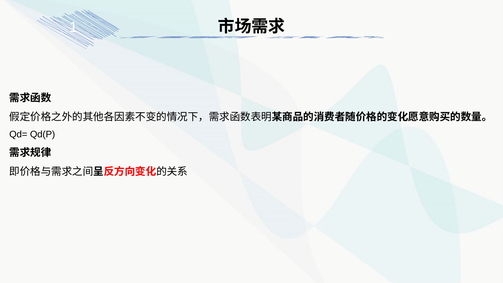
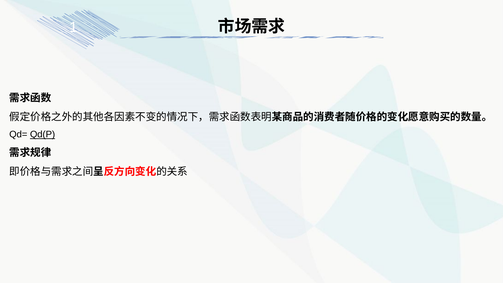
Qd(P underline: none -> present (43, 134)
